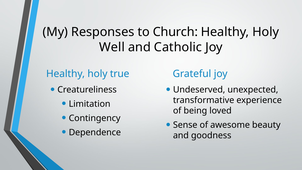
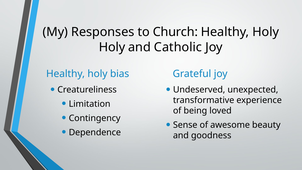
Well: Well -> Holy (112, 47)
true: true -> bias (120, 74)
